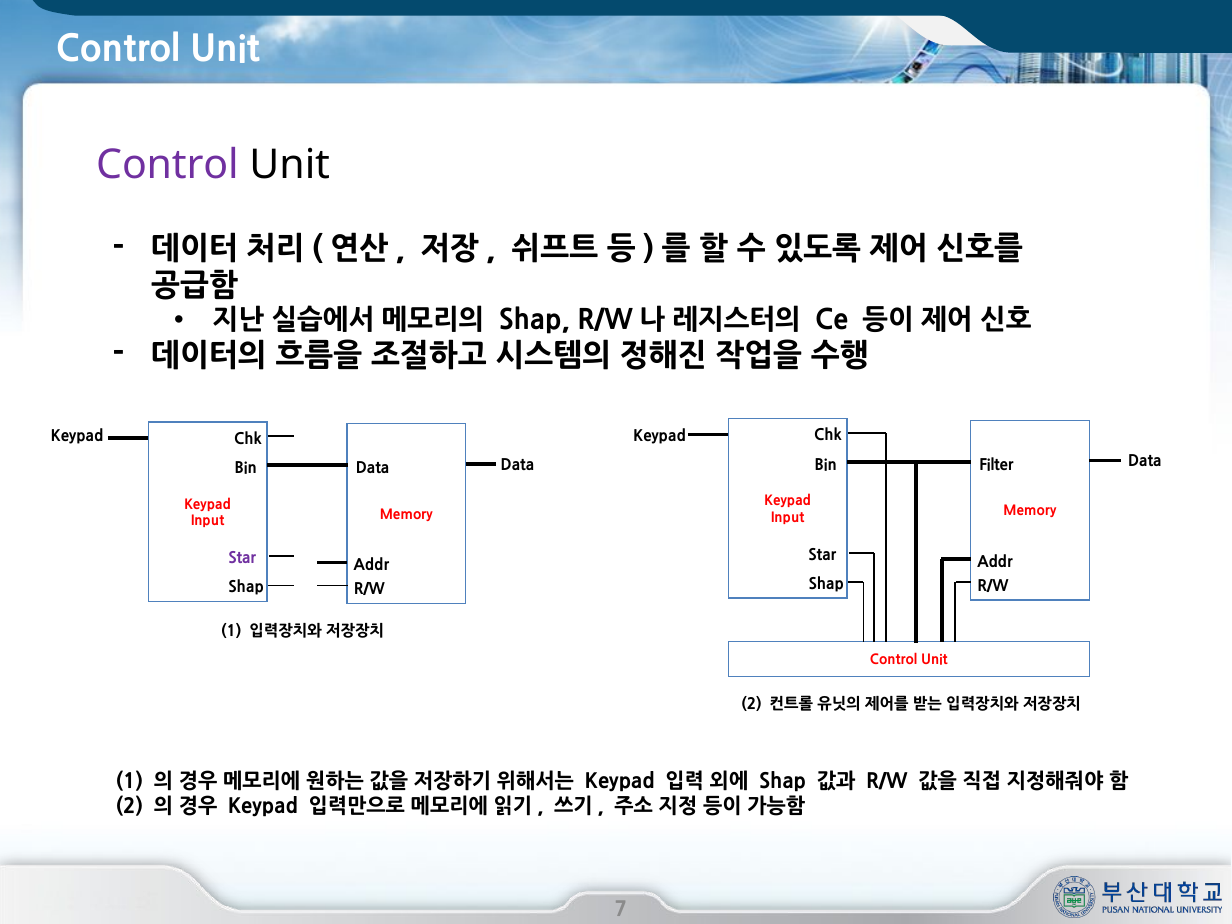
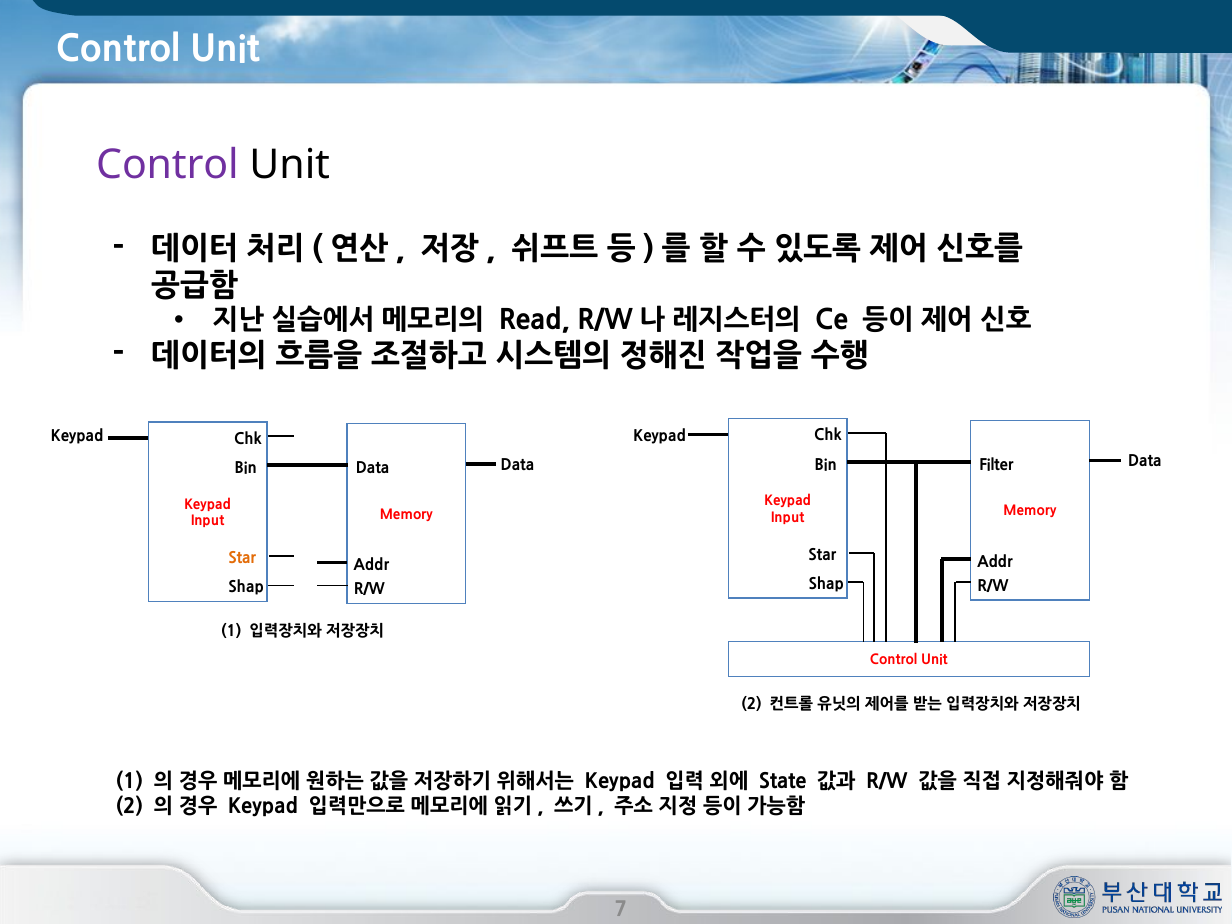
Shap: Shap -> Read (534, 321)
Star colour: purple -> orange (242, 558)
Shap: Shap -> State (783, 782)
